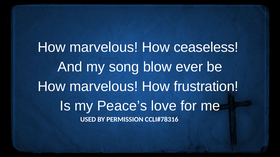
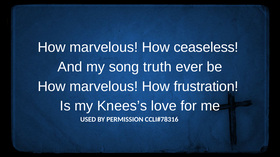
blow: blow -> truth (157, 67)
Peace’s: Peace’s -> Knees’s (122, 106)
